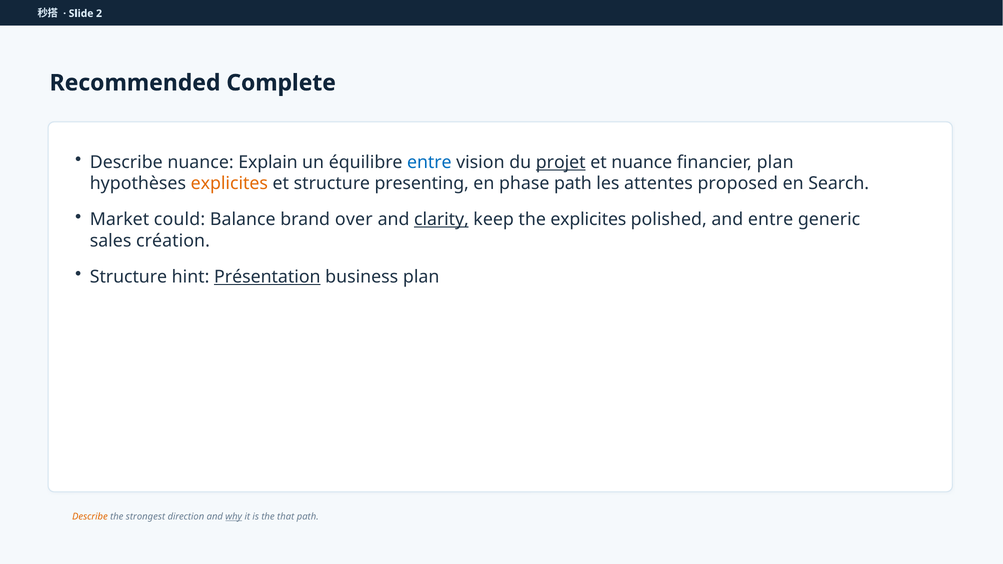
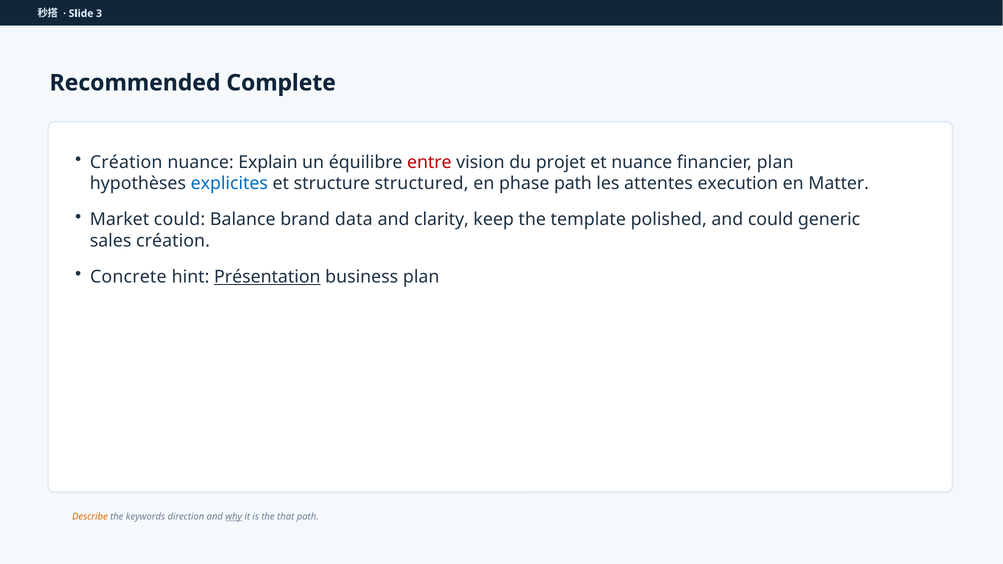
2: 2 -> 3 (99, 13)
Describe: Describe -> Création (126, 162)
entre colour: blue -> red (429, 162)
projet underline: present -> none (561, 162)
explicites colour: orange -> blue (229, 184)
presenting: presenting -> structured (422, 184)
proposed: proposed -> execution (738, 184)
Search: Search -> Matter (839, 184)
over: over -> data (354, 220)
clarity underline: present -> none (441, 220)
the explicites: explicites -> template (588, 220)
and entre: entre -> could (771, 220)
Structure: Structure -> Concrete (128, 277)
strongest: strongest -> keywords (146, 517)
